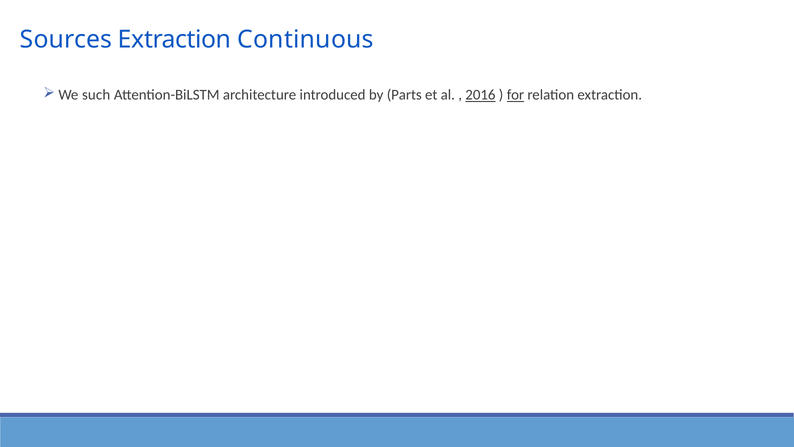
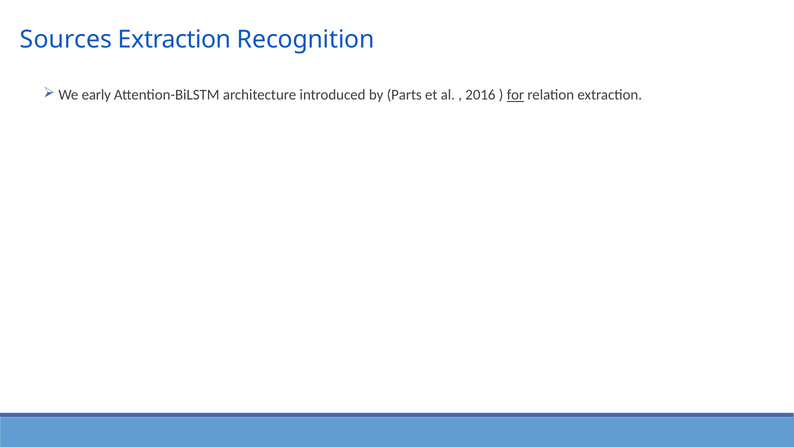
Continuous: Continuous -> Recognition (306, 40)
such: such -> early (96, 95)
2016 underline: present -> none (480, 95)
